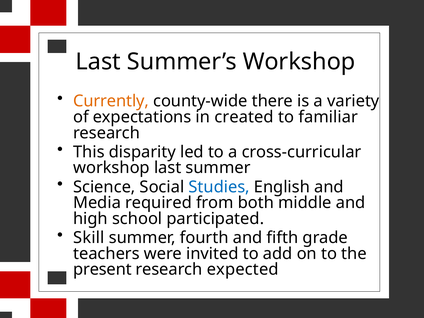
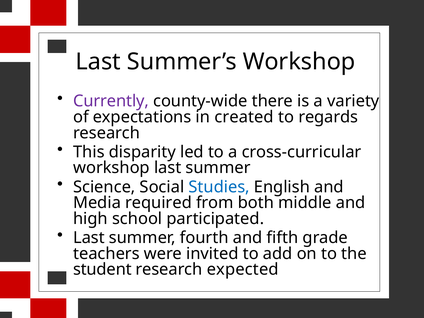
Currently colour: orange -> purple (111, 101)
familiar: familiar -> regards (328, 117)
Skill: Skill -> Last (89, 238)
present: present -> student (102, 270)
